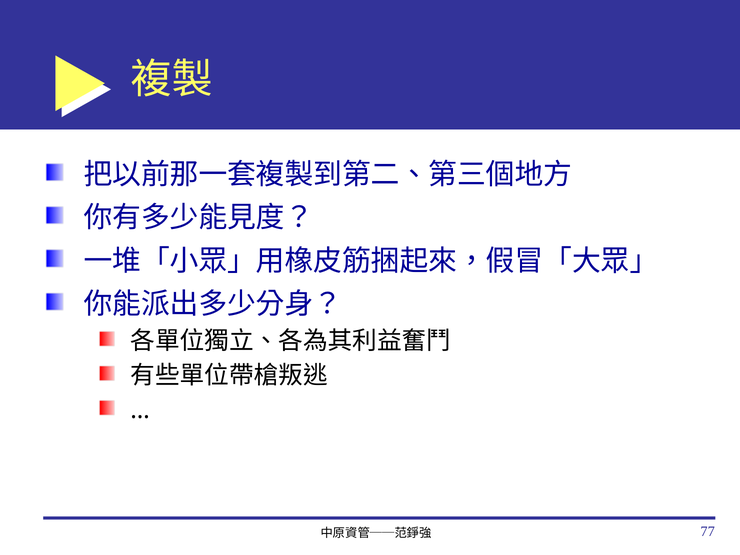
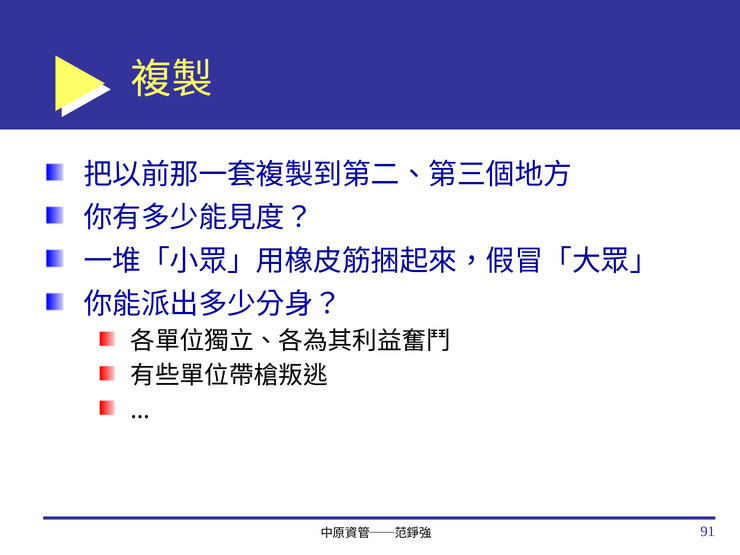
77: 77 -> 91 (708, 531)
